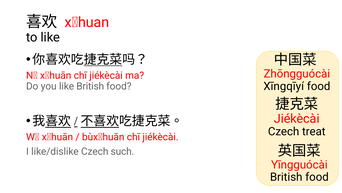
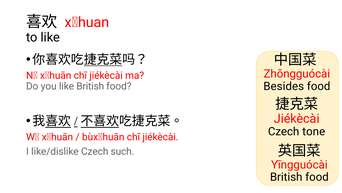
Xīngqīyí: Xīngqīyí -> Besides (284, 86)
treat: treat -> tone (314, 131)
